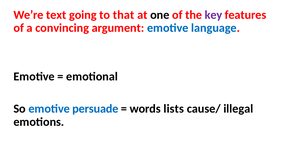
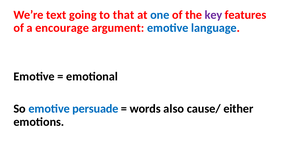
one colour: black -> blue (160, 15)
convincing: convincing -> encourage (62, 28)
lists: lists -> also (174, 109)
illegal: illegal -> either (238, 109)
